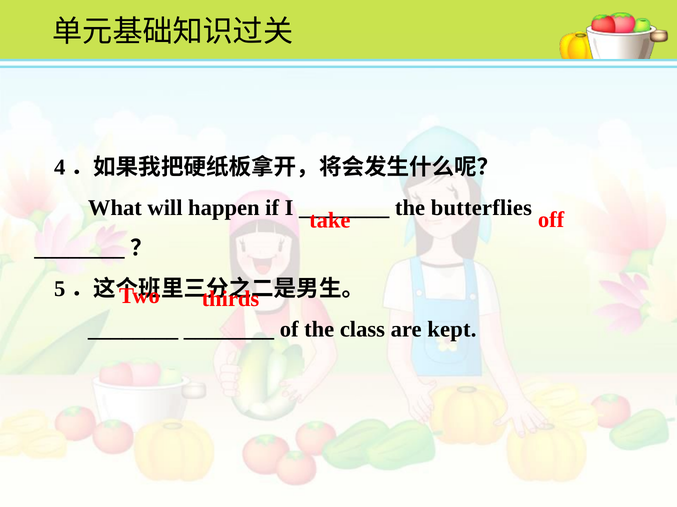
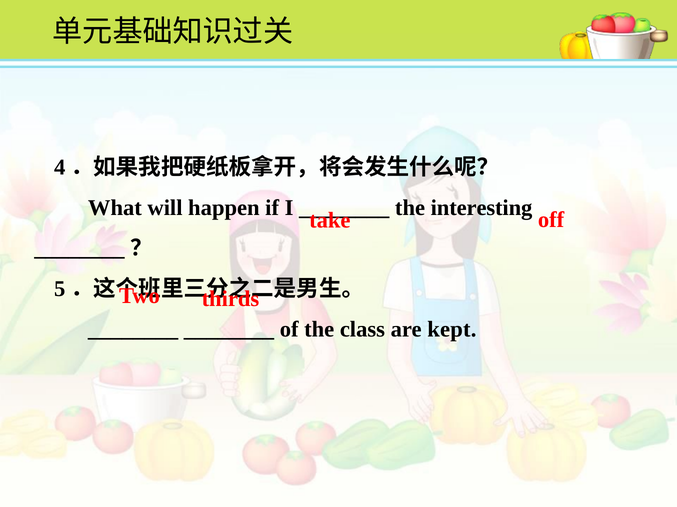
butterflies: butterflies -> interesting (482, 208)
